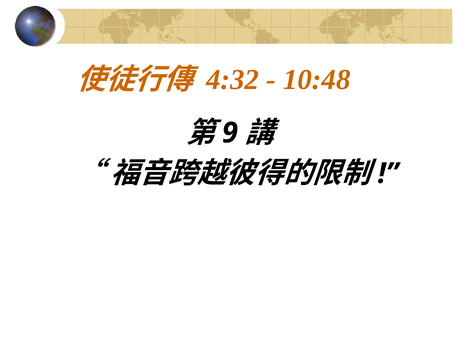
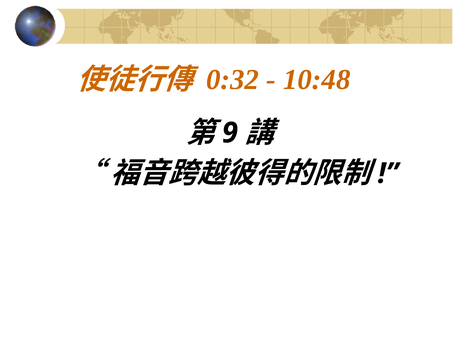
4:32: 4:32 -> 0:32 (233, 80)
